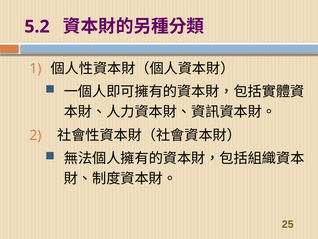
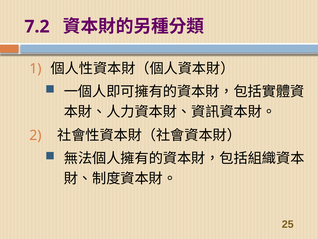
5.2: 5.2 -> 7.2 (37, 27)
